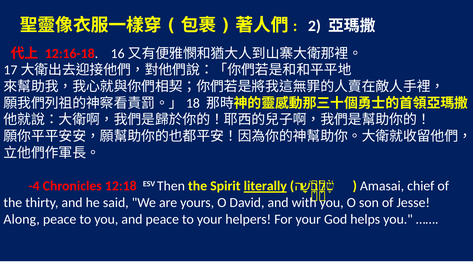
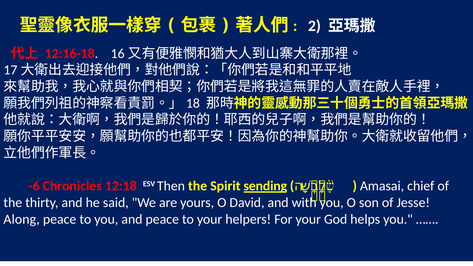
-4: -4 -> -6 (34, 186)
literally: literally -> sending (265, 186)
